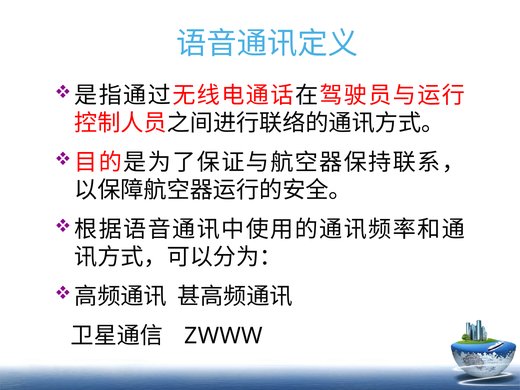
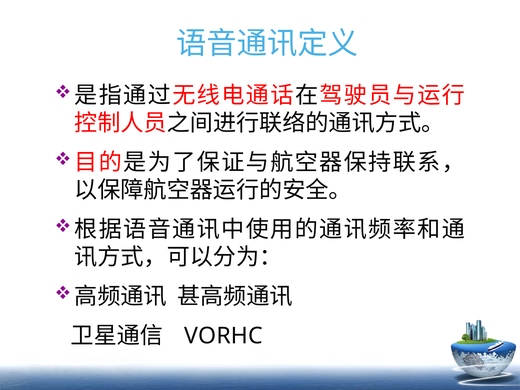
ZWWW: ZWWW -> VORHC (223, 336)
